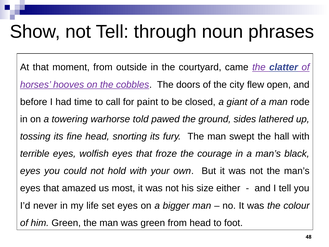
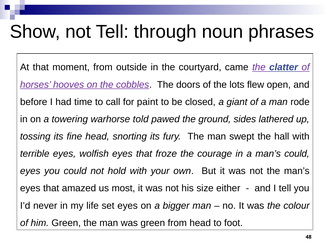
city: city -> lots (237, 85)
man’s black: black -> could (297, 154)
